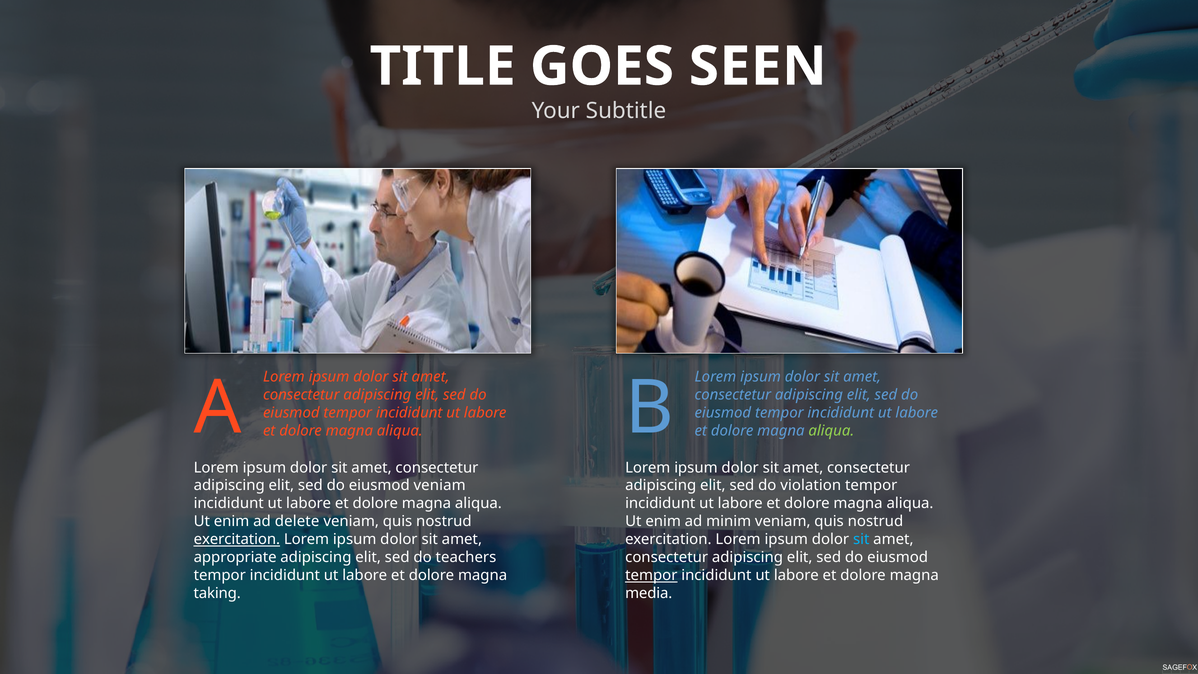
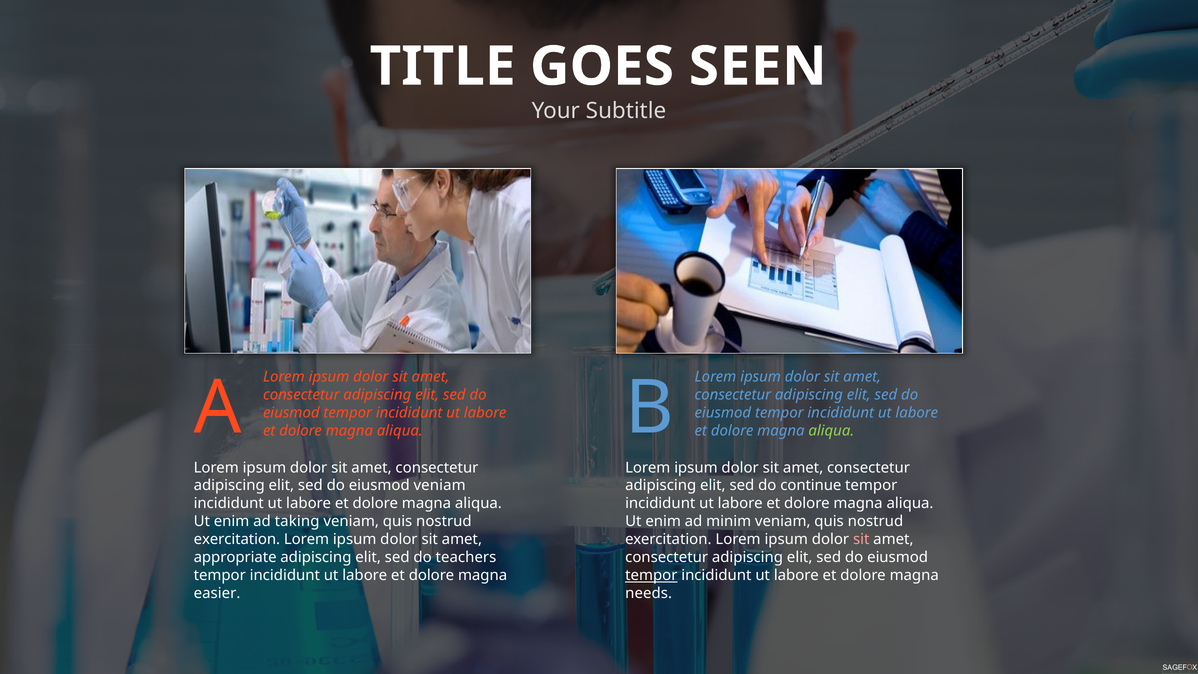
violation: violation -> continue (811, 485)
delete: delete -> taking (297, 521)
exercitation underline: present -> none (237, 539)
sit colour: light blue -> pink (861, 539)
taking: taking -> easier (217, 593)
media: media -> needs (649, 593)
